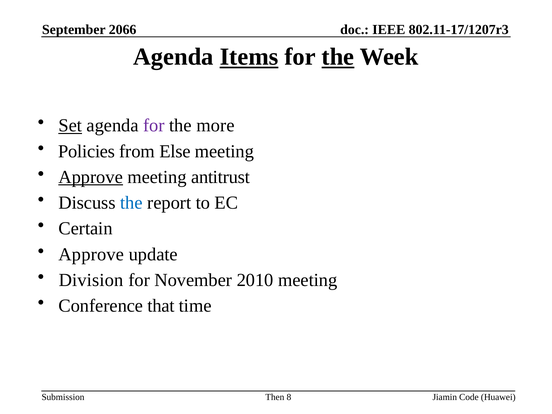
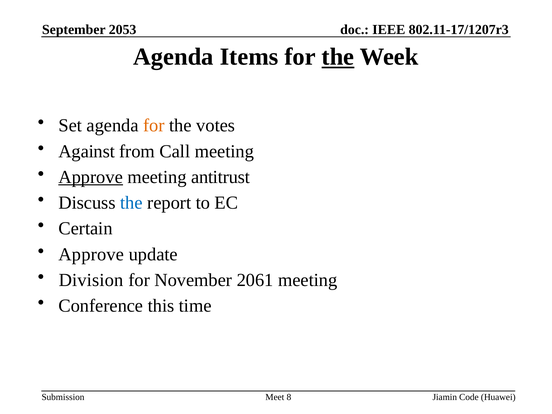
2066: 2066 -> 2053 (123, 30)
Items underline: present -> none (249, 57)
Set underline: present -> none (70, 126)
for colour: purple -> orange (154, 126)
more: more -> votes (216, 126)
Policies: Policies -> Against (87, 151)
Else: Else -> Call (175, 151)
2010: 2010 -> 2061 (255, 280)
that: that -> this (161, 306)
Then: Then -> Meet (275, 397)
